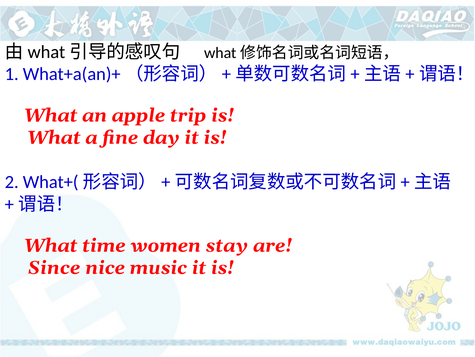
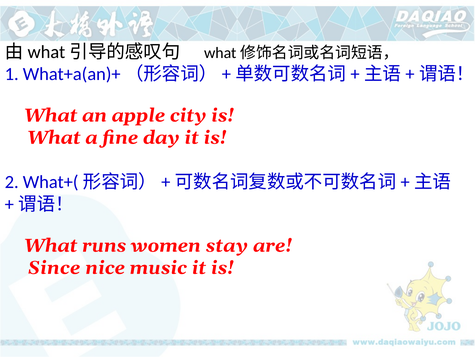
trip: trip -> city (188, 115)
time: time -> runs (104, 245)
